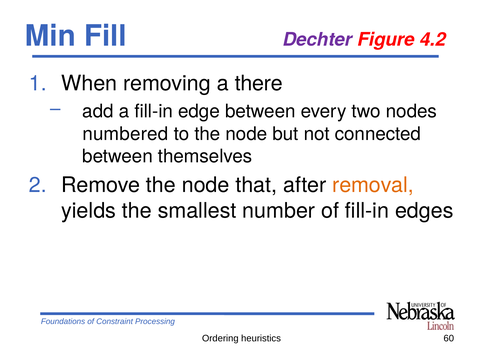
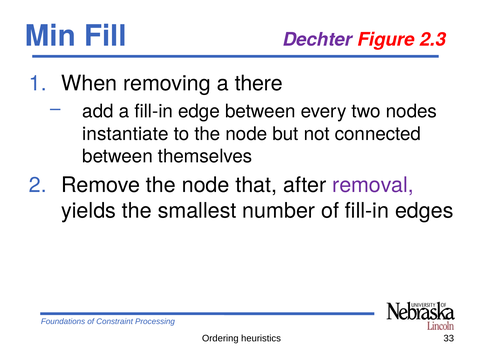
4.2: 4.2 -> 2.3 (433, 40)
numbered: numbered -> instantiate (125, 134)
removal colour: orange -> purple (373, 185)
60: 60 -> 33 (449, 339)
